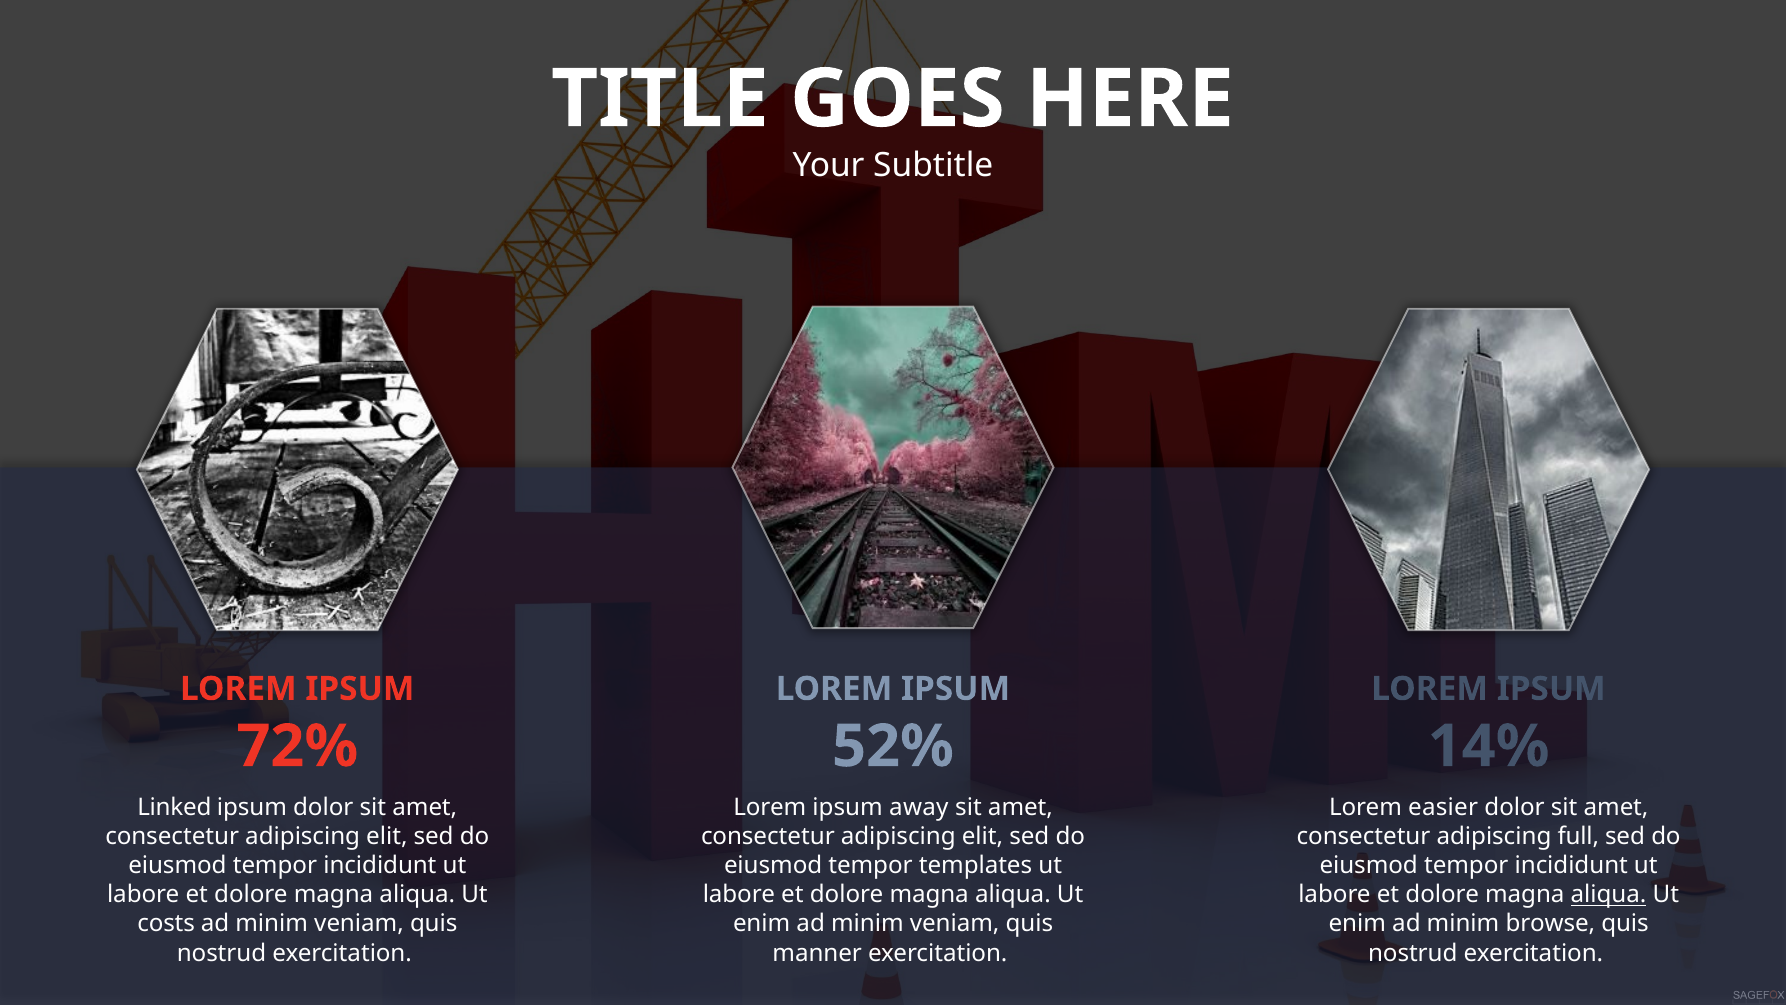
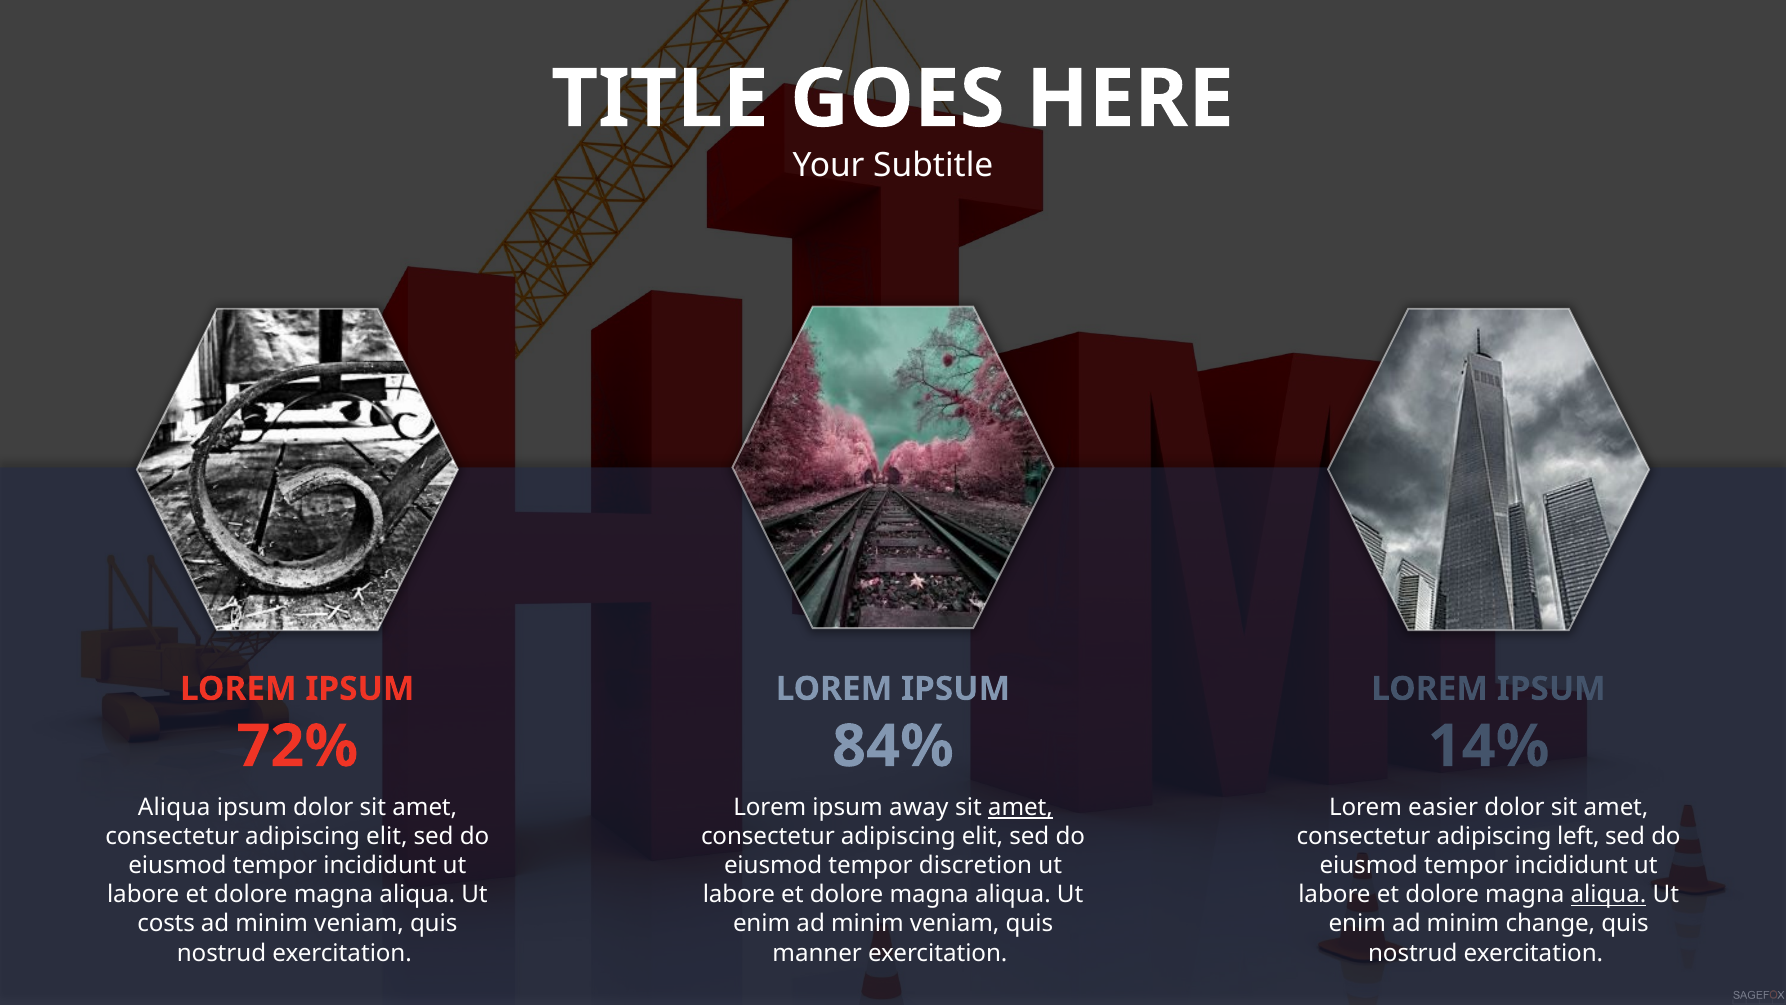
52%: 52% -> 84% (893, 746)
Linked: Linked -> Aliqua (174, 807)
amet underline: none -> present (1020, 807)
full: full -> left (1578, 836)
templates: templates -> discretion (975, 866)
browse: browse -> change (1550, 924)
